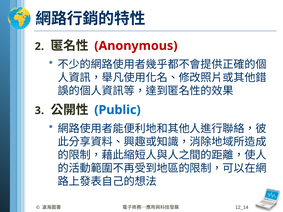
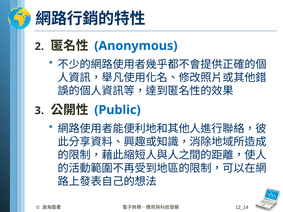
Anonymous colour: red -> blue (136, 46)
